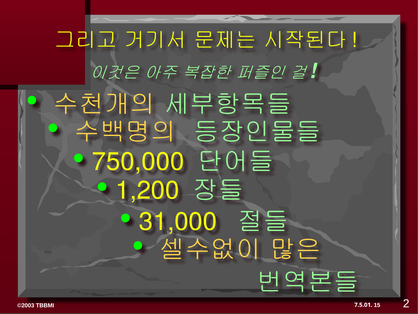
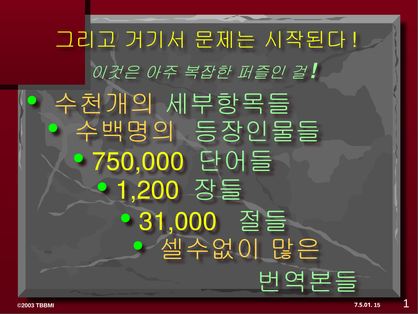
2: 2 -> 1 (406, 303)
